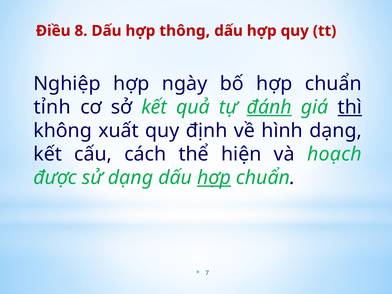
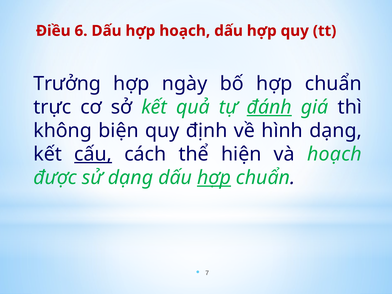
8: 8 -> 6 (81, 31)
hợp thông: thông -> hoạch (185, 31)
Nghiệp: Nghiệp -> Trưởng (67, 84)
tỉnh: tỉnh -> trực (52, 107)
thì underline: present -> none (350, 107)
xuất: xuất -> biện (119, 131)
cấu underline: none -> present (93, 154)
